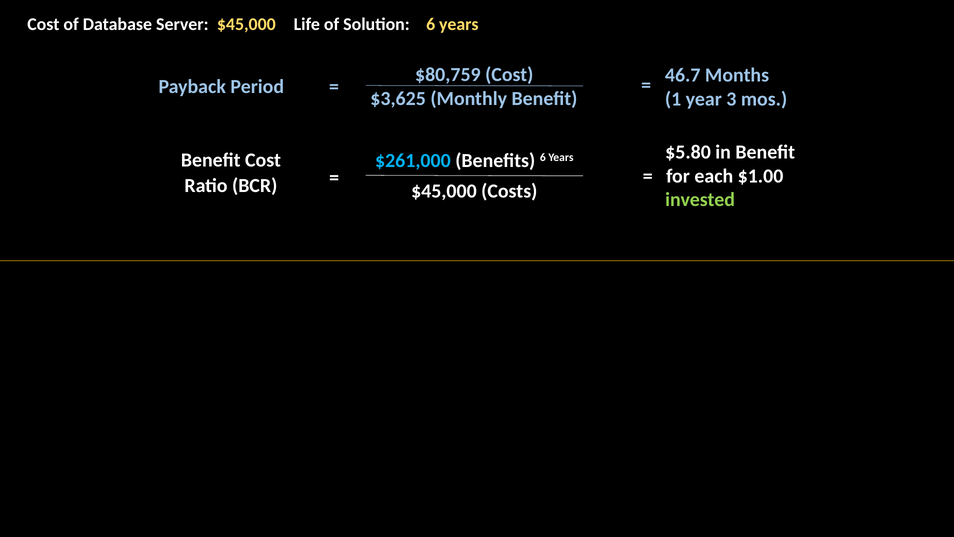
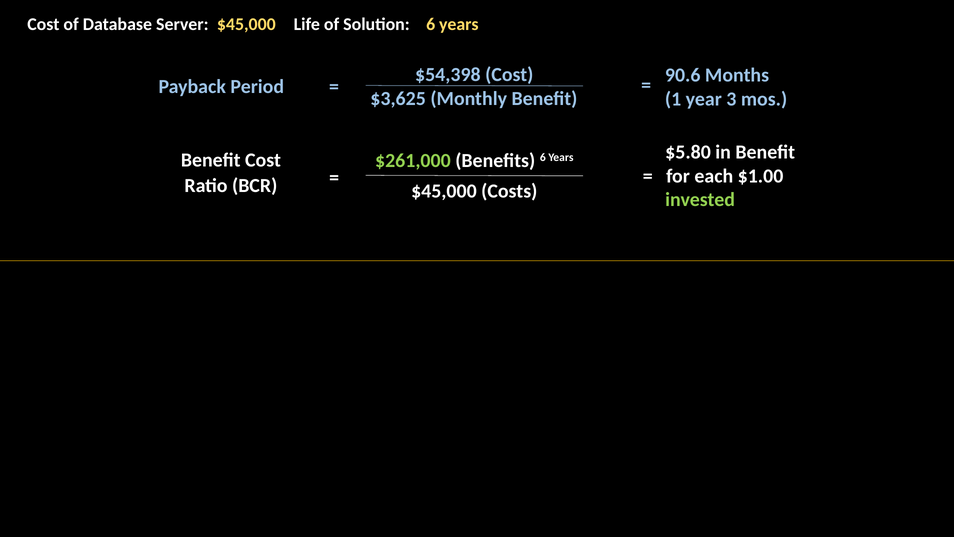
$80,759: $80,759 -> $54,398 (448, 75)
46.7: 46.7 -> 90.6 (683, 75)
$261,000 colour: light blue -> light green (413, 161)
